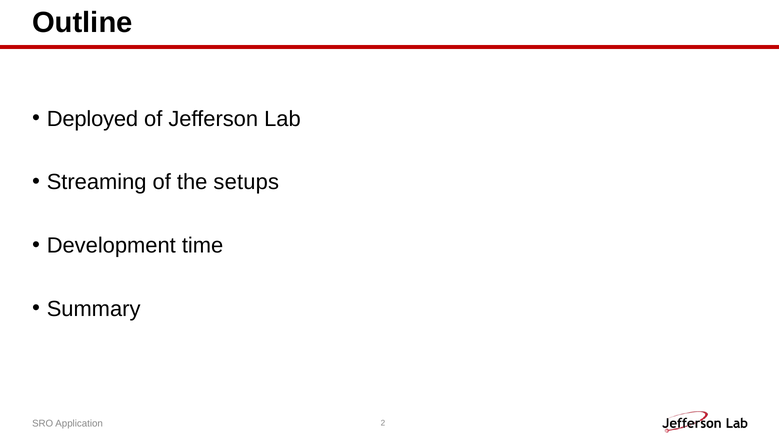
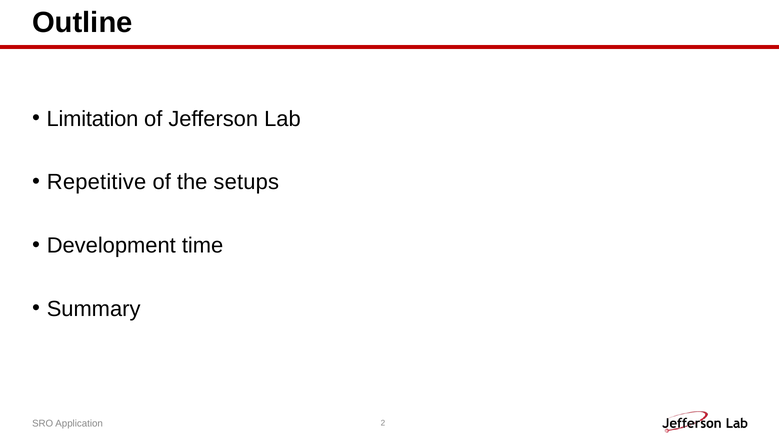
Deployed: Deployed -> Limitation (92, 119)
Streaming: Streaming -> Repetitive (97, 182)
